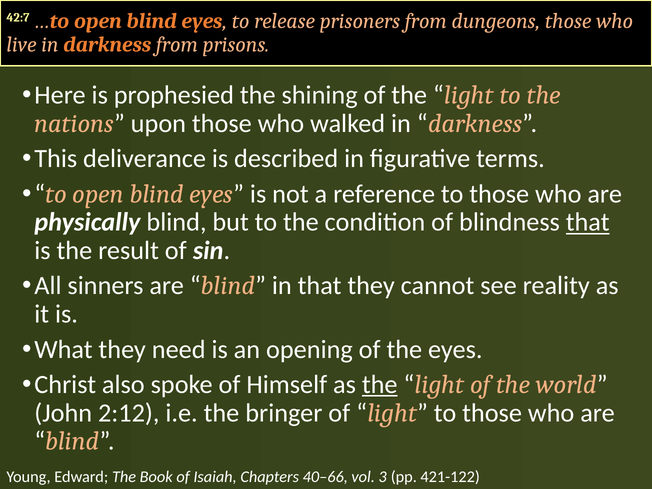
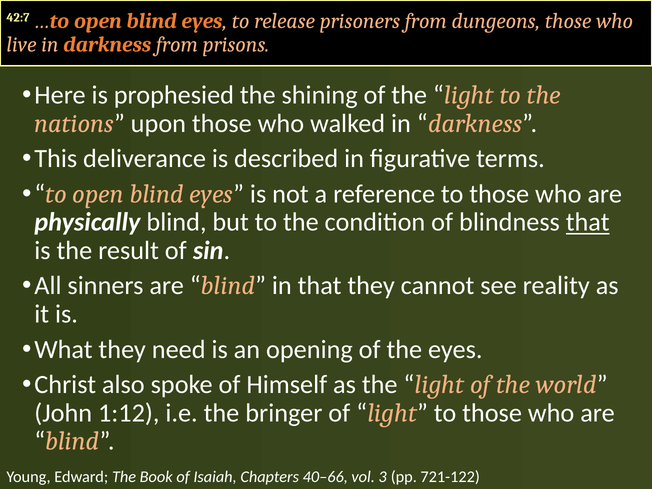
the underline: present -> none (380, 385)
2:12: 2:12 -> 1:12 (129, 413)
421-122: 421-122 -> 721-122 (450, 477)
